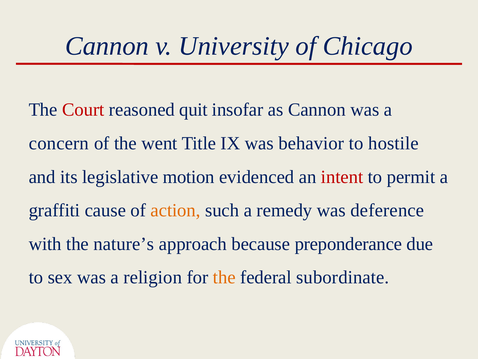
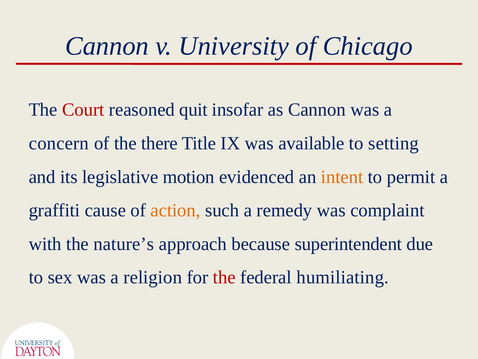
went: went -> there (159, 143)
behavior: behavior -> available (311, 143)
hostile: hostile -> setting (394, 143)
intent colour: red -> orange (342, 177)
deference: deference -> complaint (387, 210)
preponderance: preponderance -> superintendent (348, 244)
the colour: orange -> red (224, 277)
subordinate: subordinate -> humiliating (343, 277)
